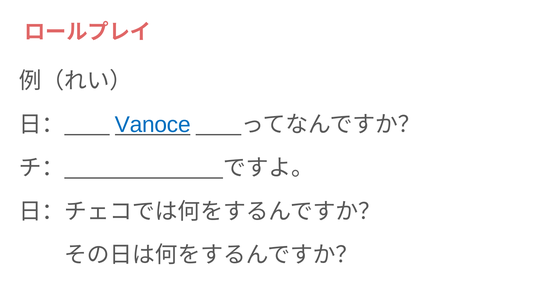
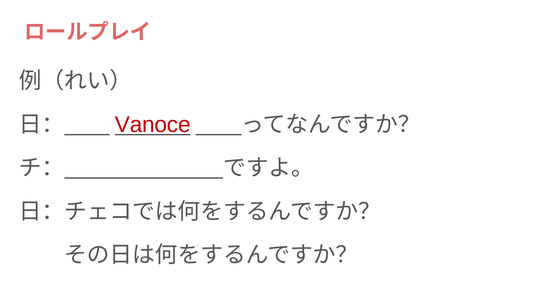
Vanoce colour: blue -> red (153, 124)
